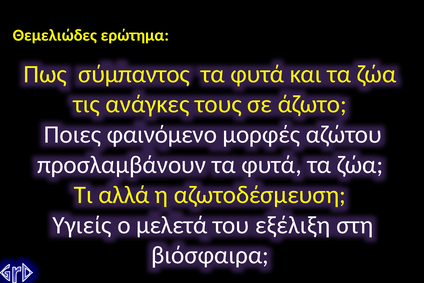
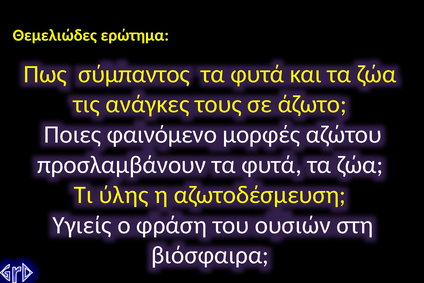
αλλά: αλλά -> ύλης (124, 195)
μελετά: μελετά -> φράση (172, 225)
εξέλιξη: εξέλιξη -> ουσιών (293, 225)
